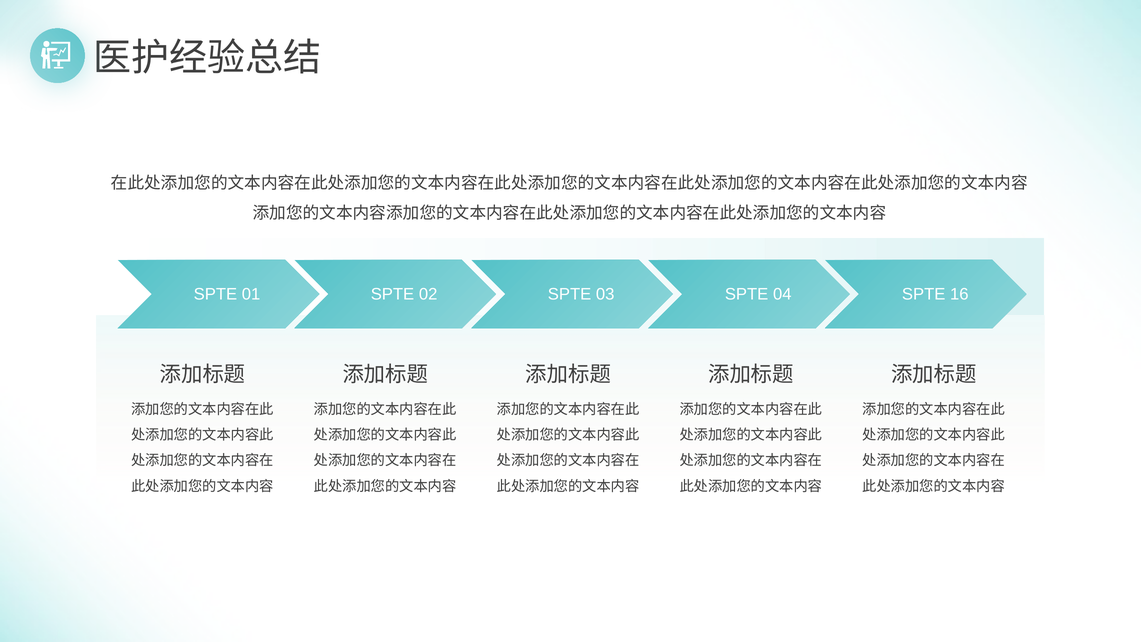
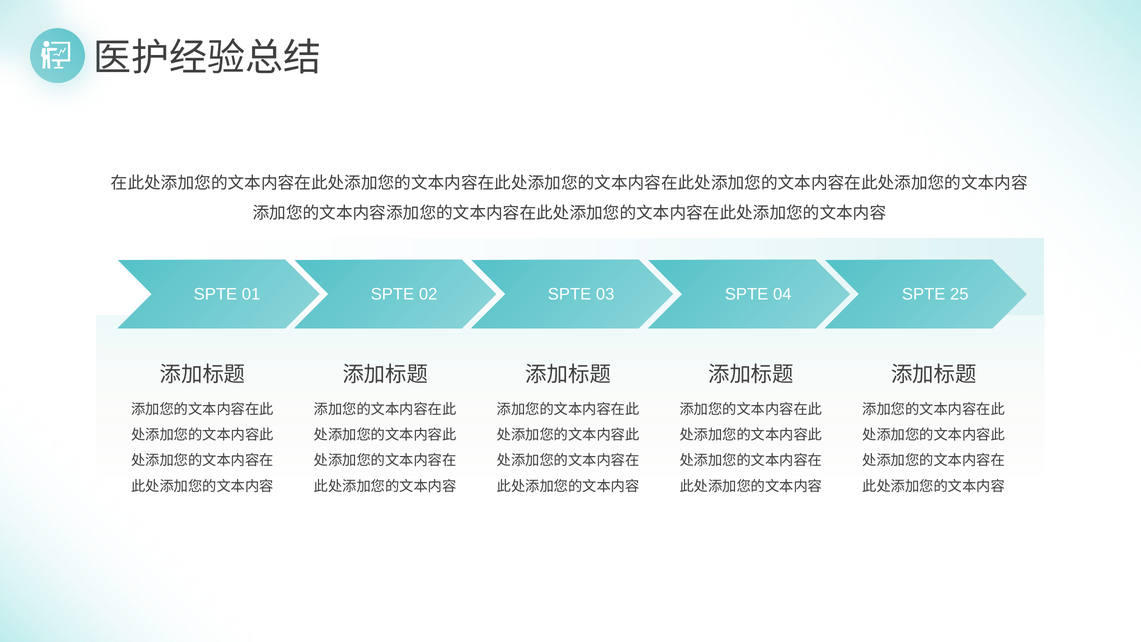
16: 16 -> 25 (959, 294)
